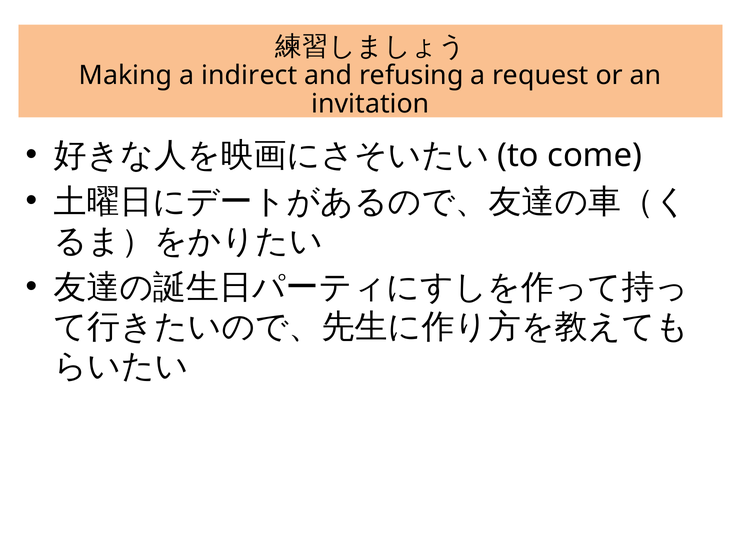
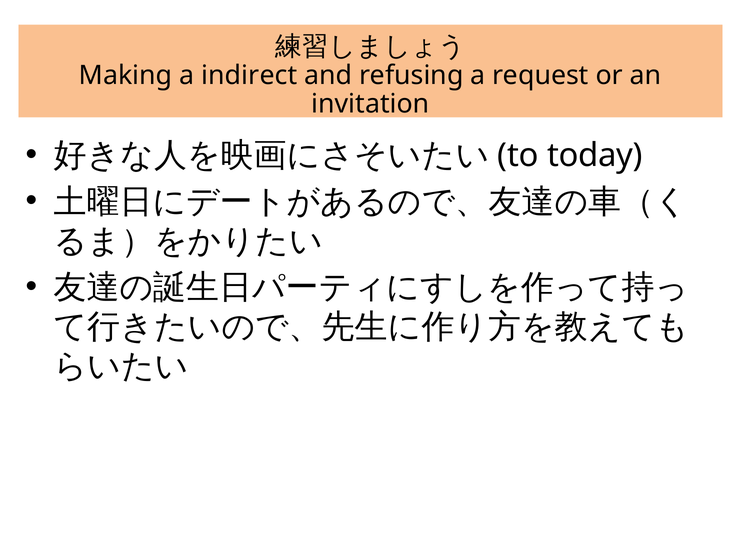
come: come -> today (595, 155)
